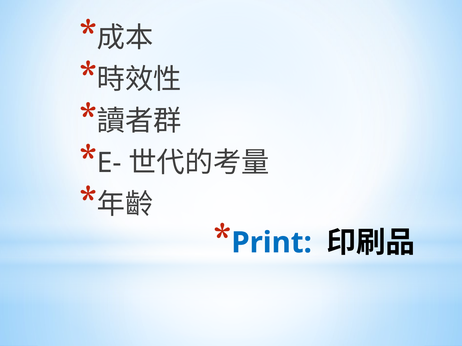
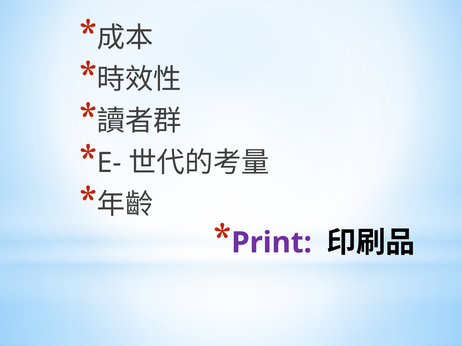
Print colour: blue -> purple (272, 243)
